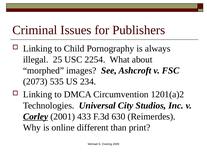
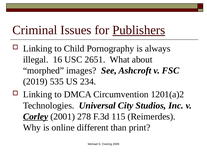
Publishers underline: none -> present (139, 30)
25: 25 -> 16 (58, 60)
2254: 2254 -> 2651 (95, 60)
2073: 2073 -> 2019 (35, 82)
433: 433 -> 278 (84, 117)
630: 630 -> 115 (118, 117)
